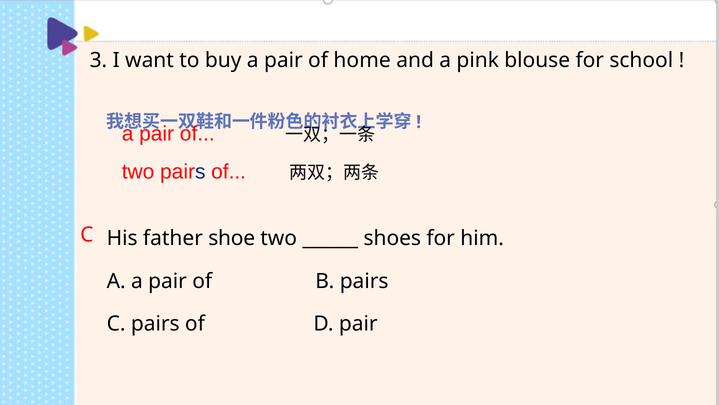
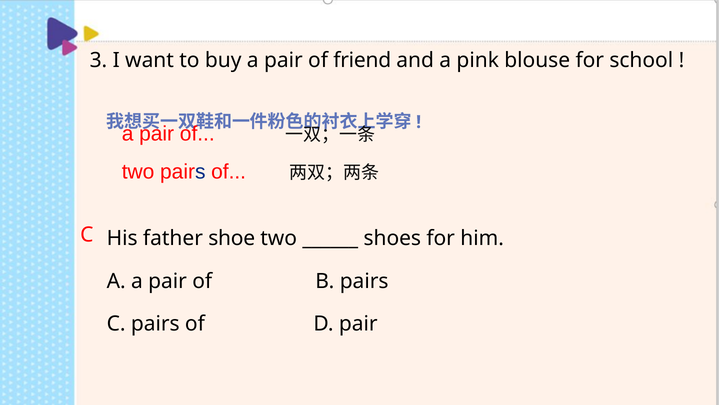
home: home -> friend (362, 60)
